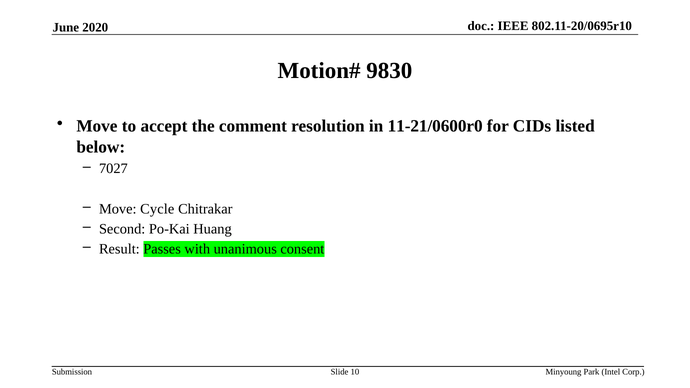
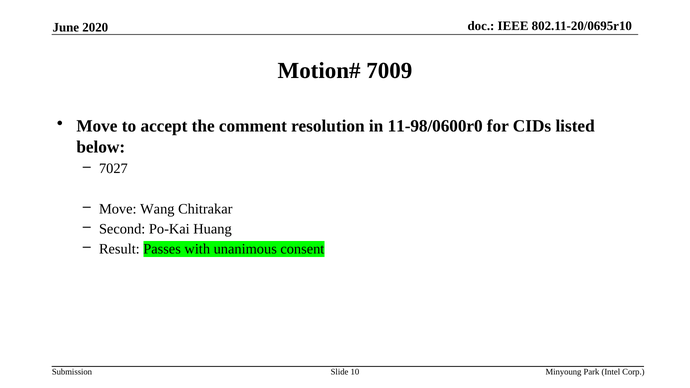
9830: 9830 -> 7009 (389, 71)
11-21/0600r0: 11-21/0600r0 -> 11-98/0600r0 (435, 126)
Cycle: Cycle -> Wang (157, 209)
